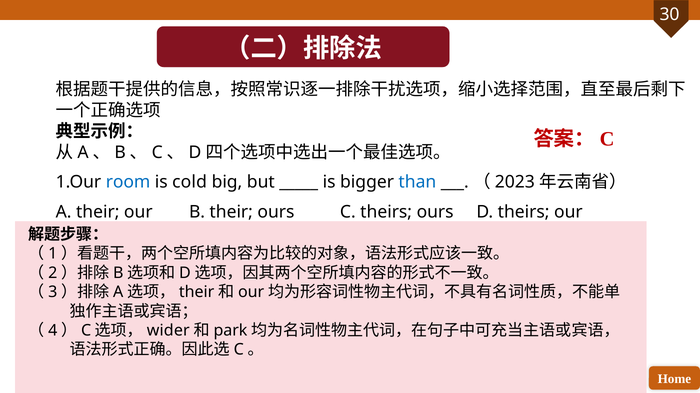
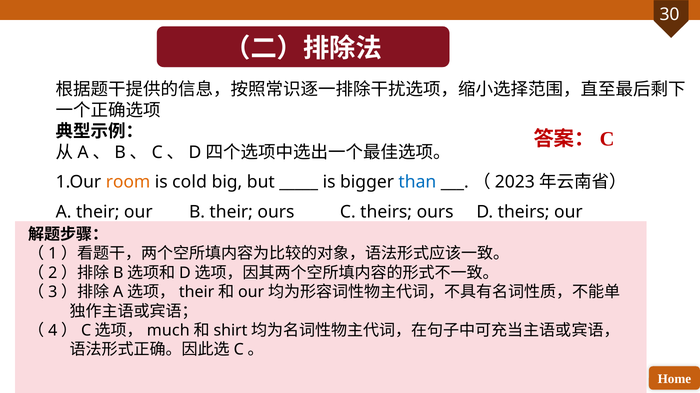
room colour: blue -> orange (128, 182)
wider: wider -> much (168, 331)
park: park -> shirt (230, 331)
